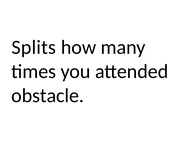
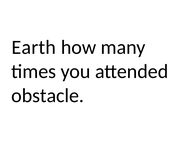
Splits: Splits -> Earth (34, 47)
